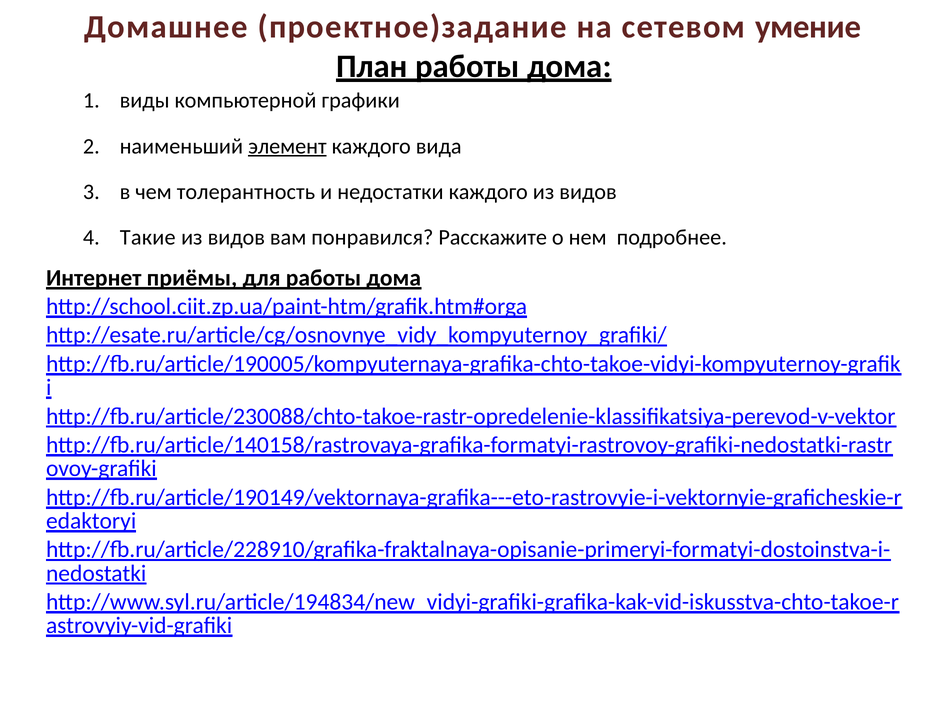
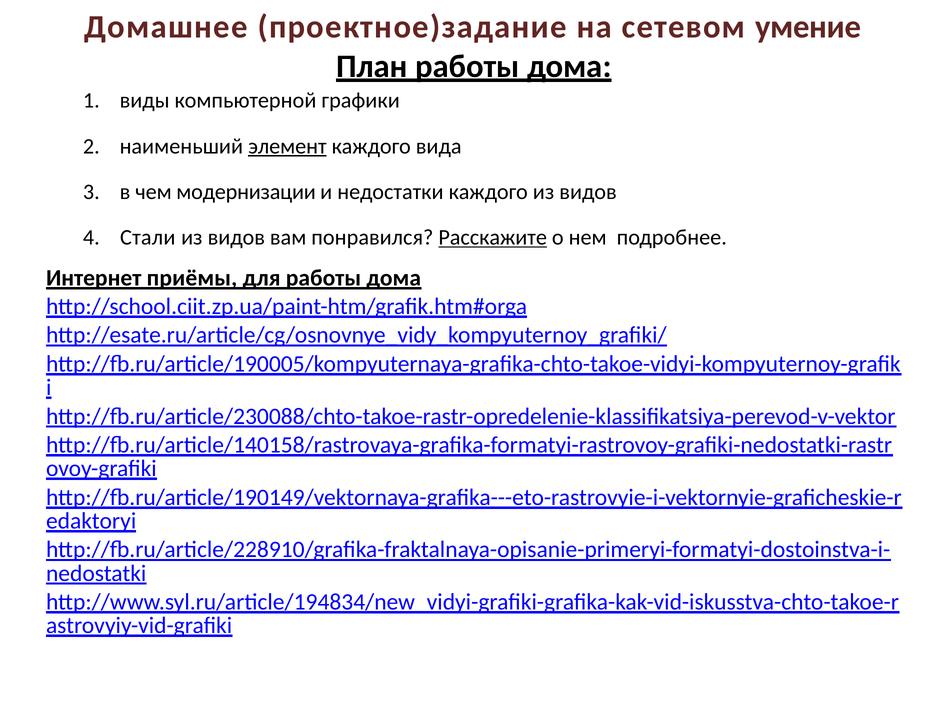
толерантность: толерантность -> модернизации (246, 192)
Такие: Такие -> Стали (148, 237)
Расскажите underline: none -> present (493, 237)
